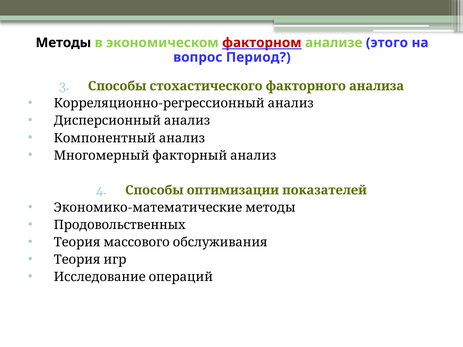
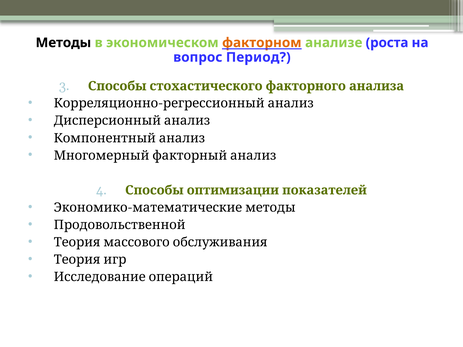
факторном colour: red -> orange (262, 43)
этого: этого -> роста (387, 43)
Продовольственных: Продовольственных -> Продовольственной (120, 225)
